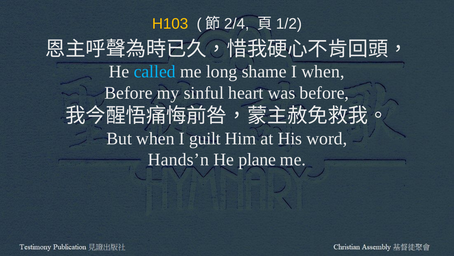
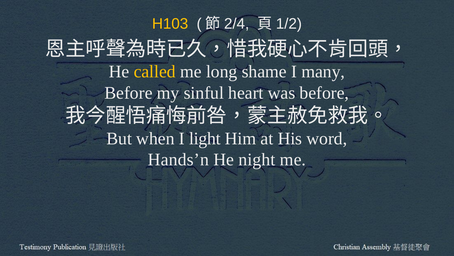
called colour: light blue -> yellow (155, 72)
I when: when -> many (323, 72)
guilt: guilt -> light (205, 138)
plane: plane -> night (257, 159)
